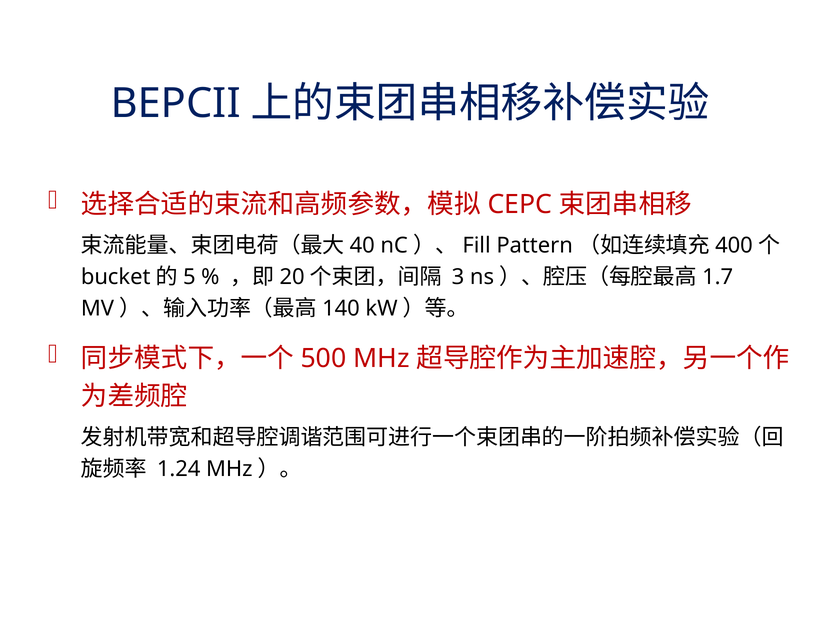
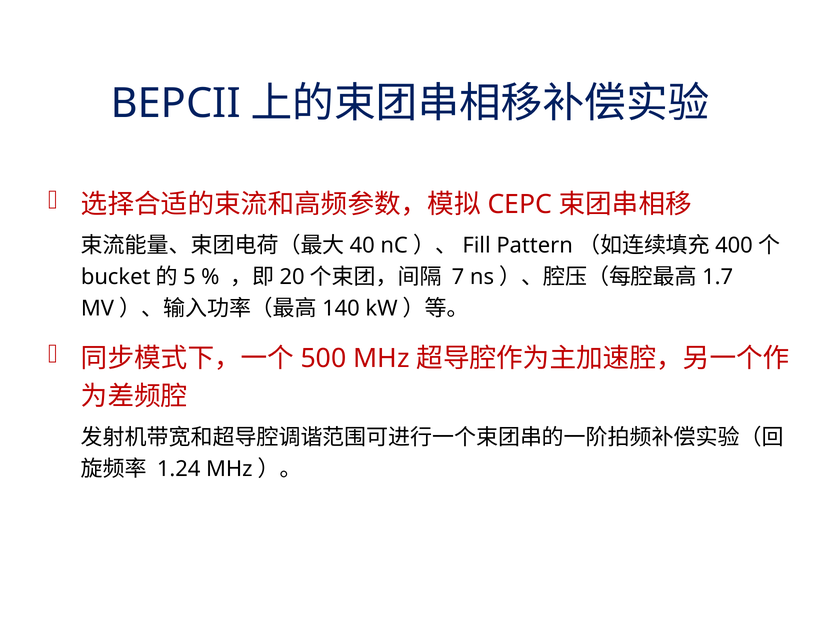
3: 3 -> 7 (458, 277)
